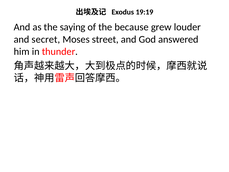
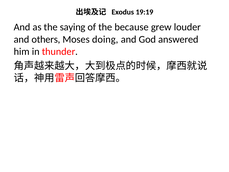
secret: secret -> others (46, 39)
street: street -> doing (105, 39)
